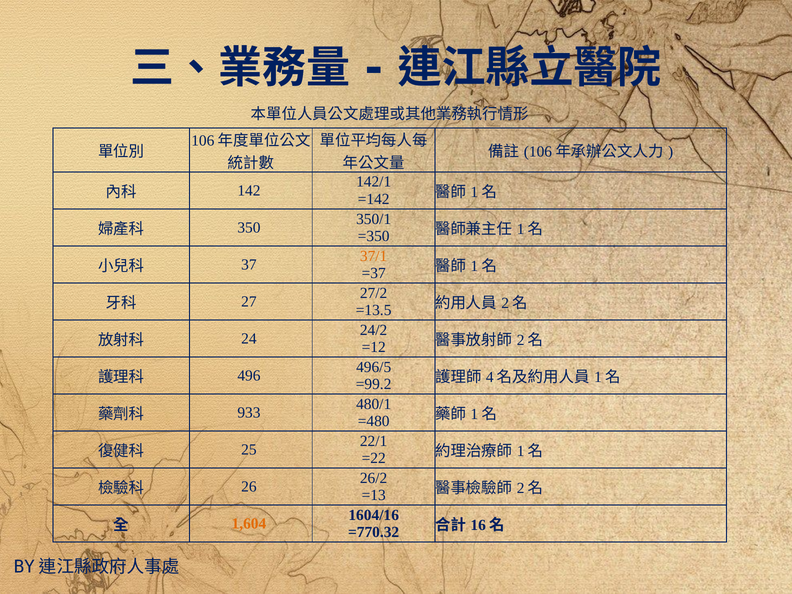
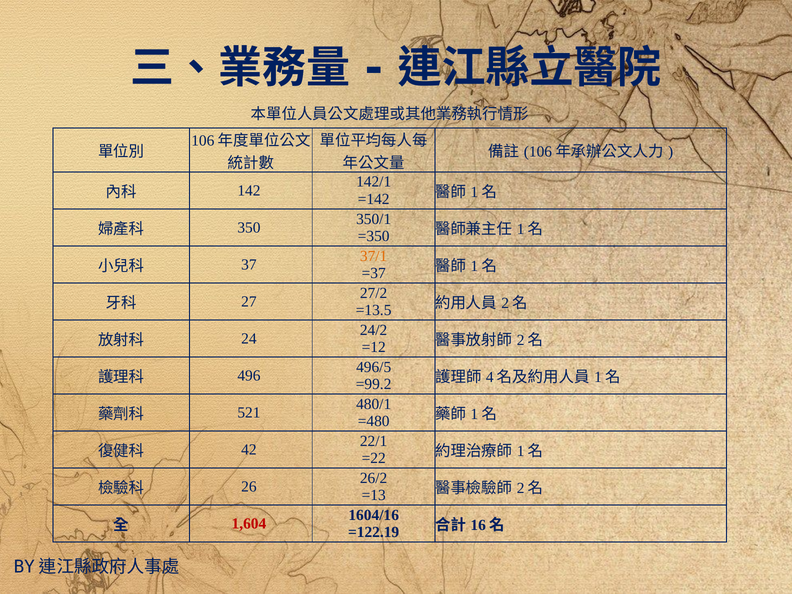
933: 933 -> 521 (249, 412)
25: 25 -> 42 (249, 450)
1,604 colour: orange -> red (249, 524)
=770.32: =770.32 -> =122.19 (374, 532)
